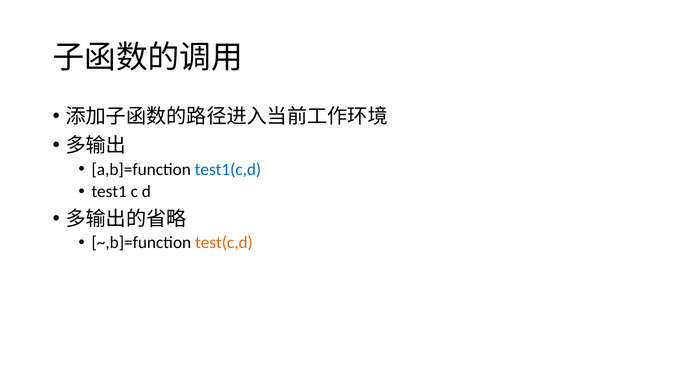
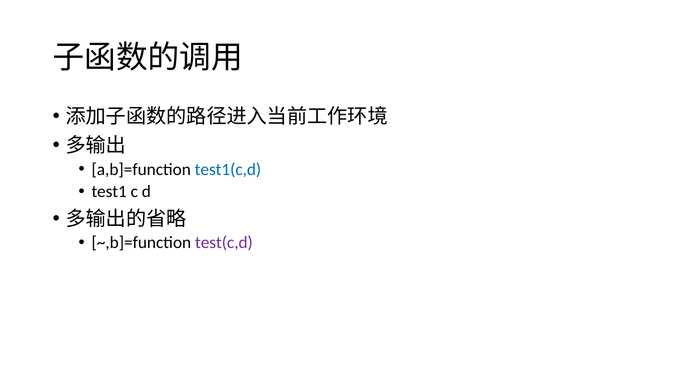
test(c,d colour: orange -> purple (224, 243)
